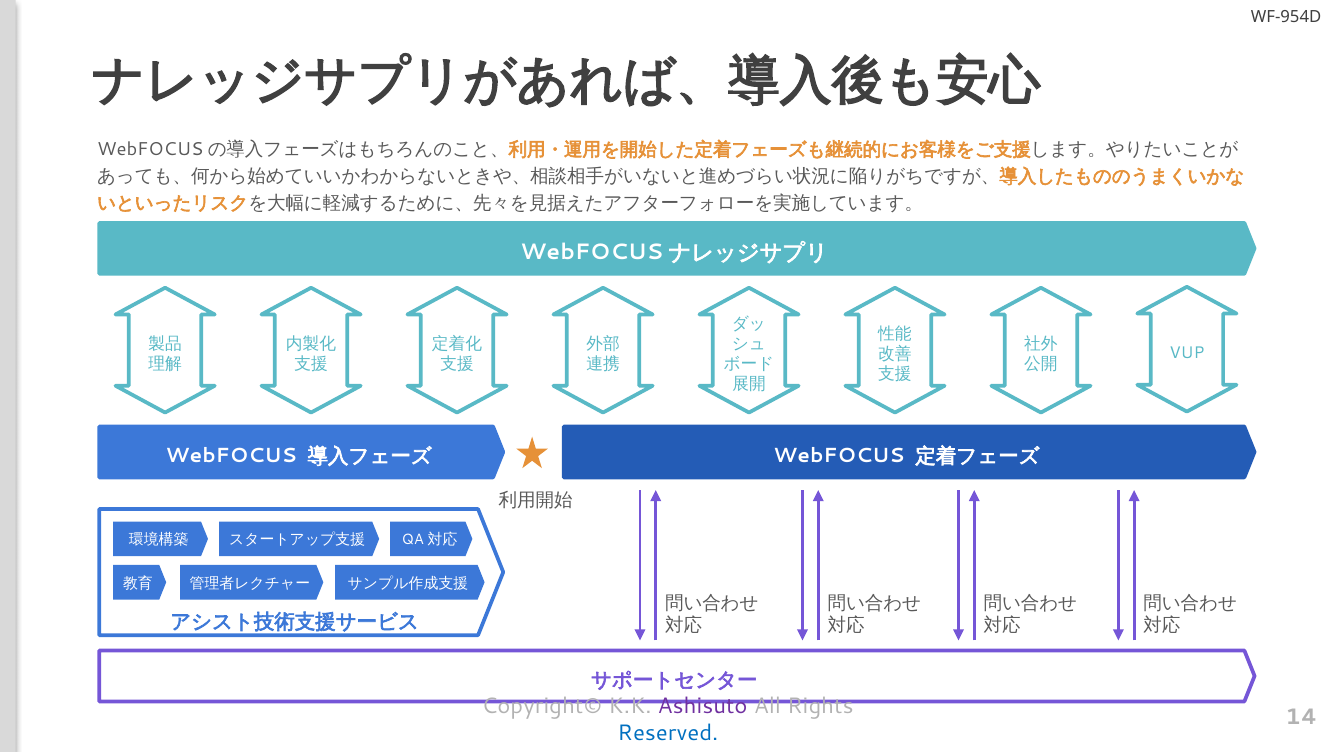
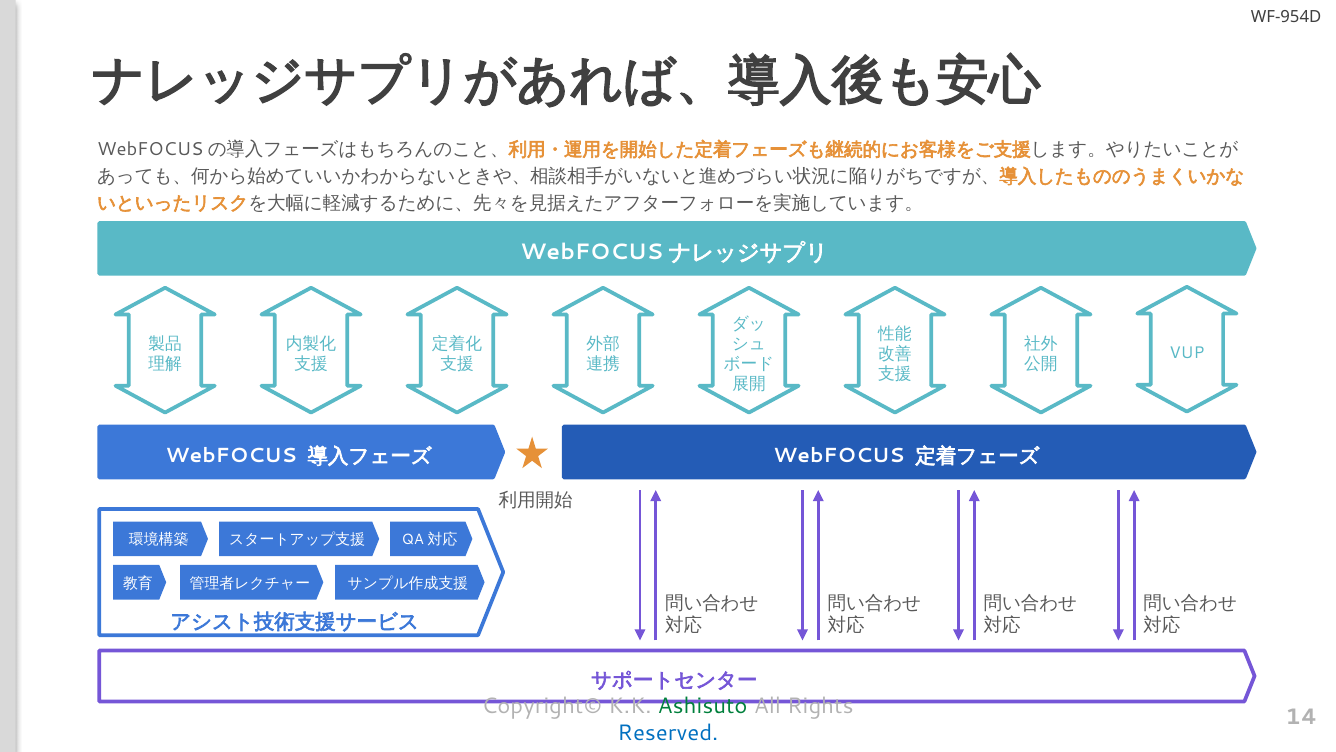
Ashisuto colour: purple -> green (703, 706)
